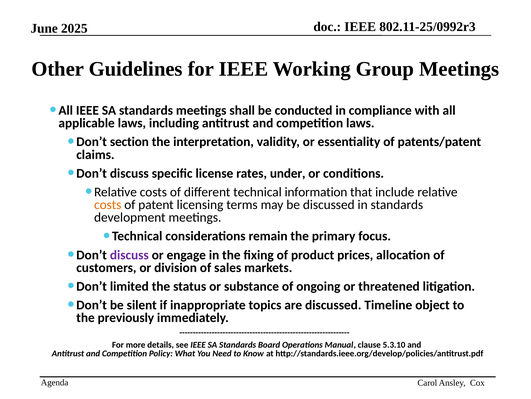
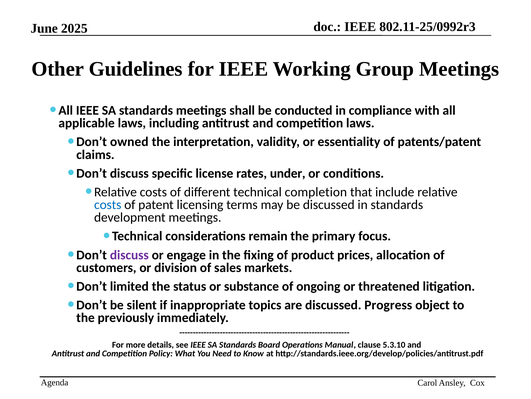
section: section -> owned (129, 142)
information: information -> completion (316, 192)
costs colour: orange -> blue (108, 204)
Timeline: Timeline -> Progress (388, 305)
